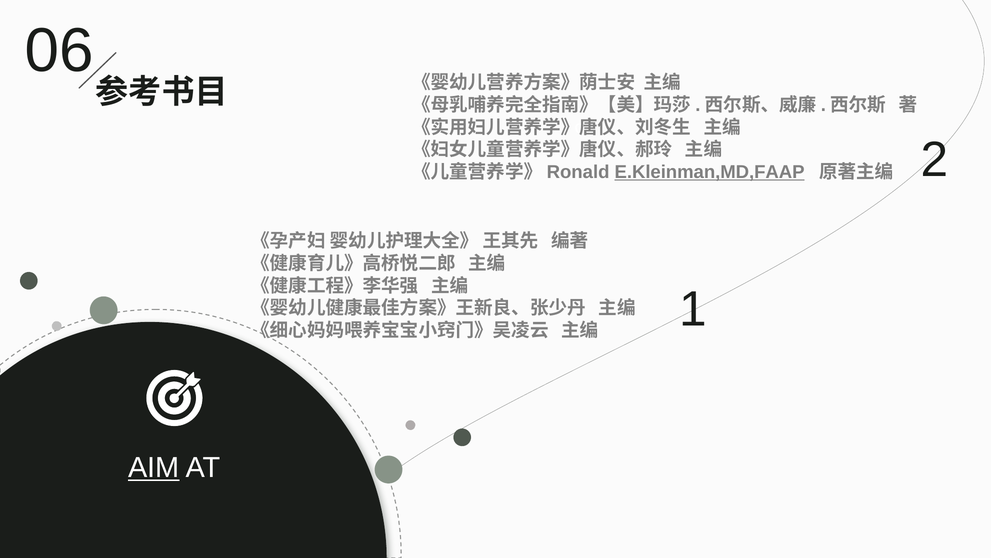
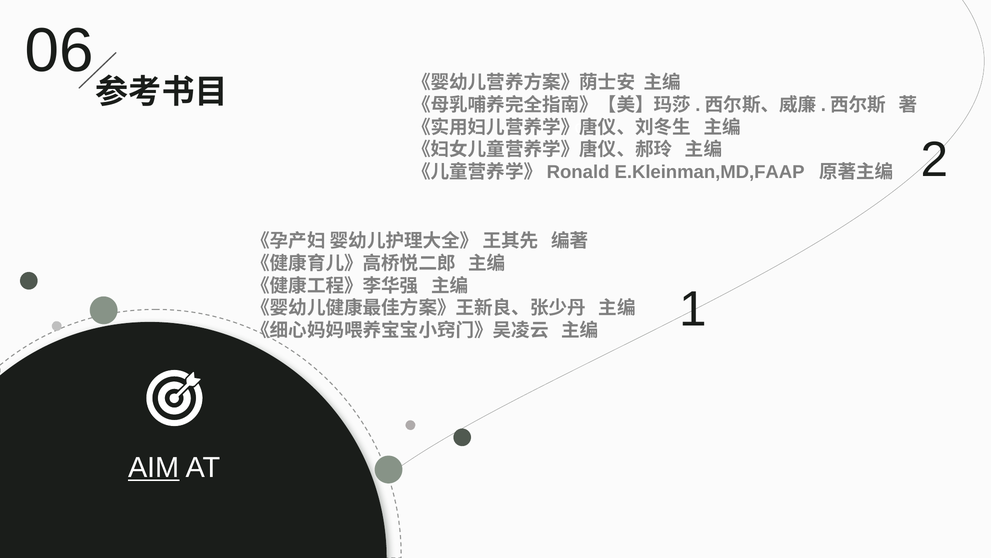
E.Kleinman,MD,FAAP underline: present -> none (710, 172)
